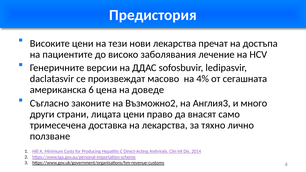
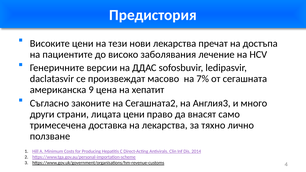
4%: 4% -> 7% (203, 79)
6: 6 -> 9 (91, 90)
доведе: доведе -> хепатит (148, 90)
Възможно2: Възможно2 -> Сегашната2 (152, 103)
